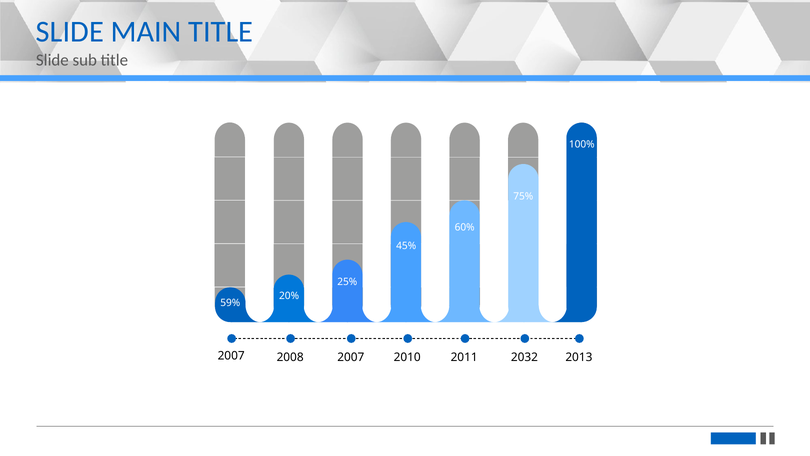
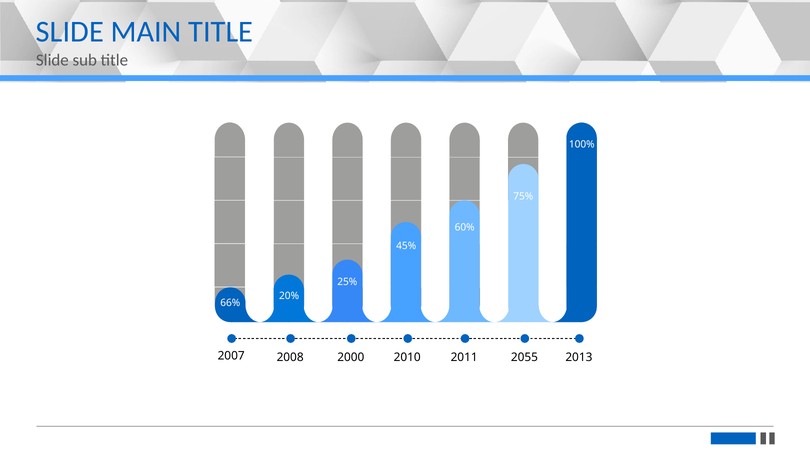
59%: 59% -> 66% (230, 303)
2008 2007: 2007 -> 2000 (351, 357)
2032: 2032 -> 2055 (524, 357)
